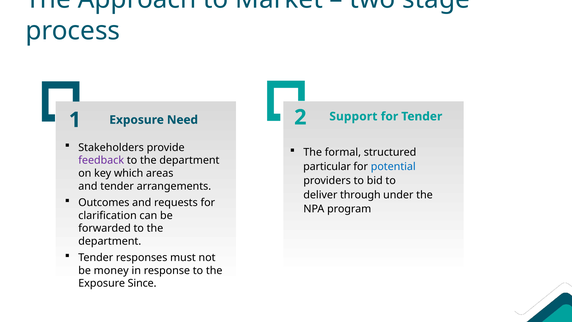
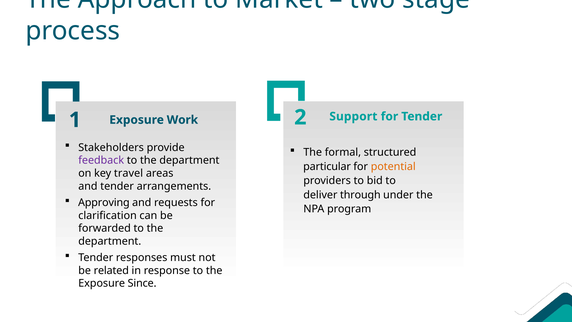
Need: Need -> Work (182, 120)
potential colour: blue -> orange (393, 166)
which: which -> travel (129, 173)
Outcomes: Outcomes -> Approving (104, 202)
money: money -> related (111, 270)
